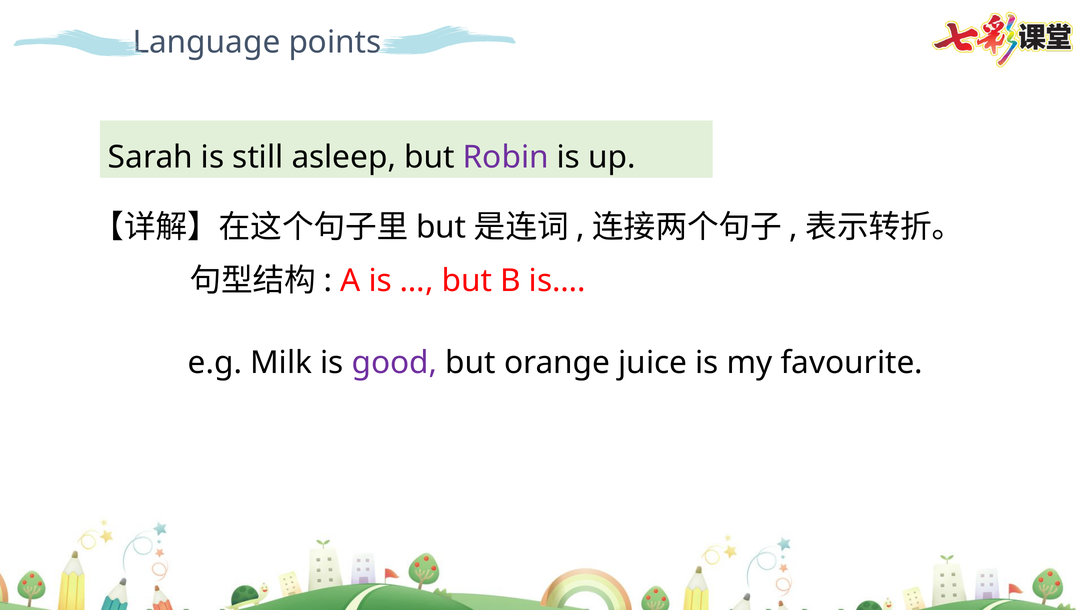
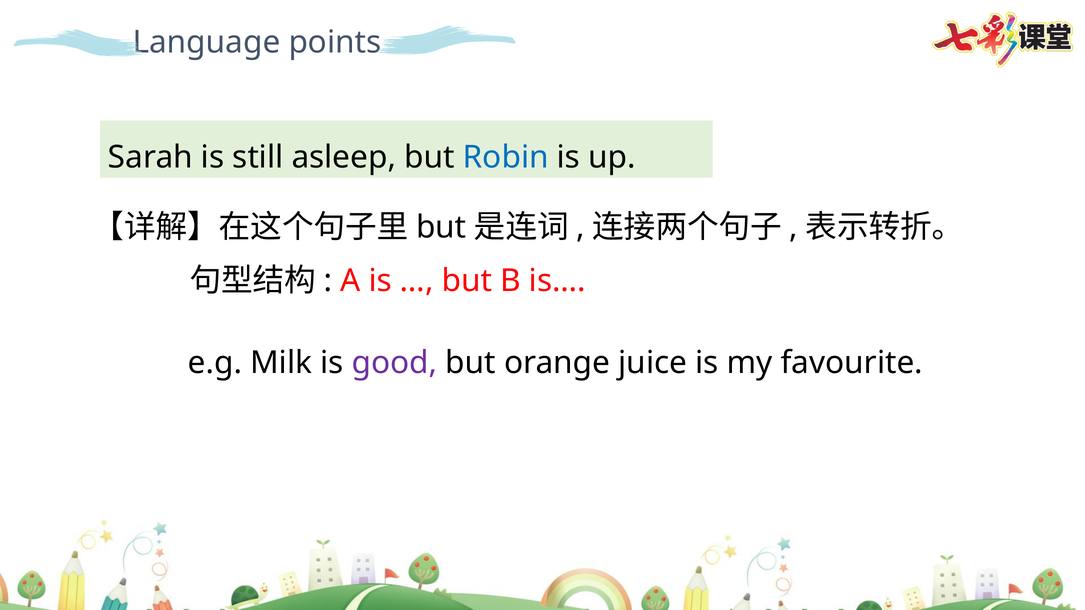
Robin colour: purple -> blue (506, 157)
